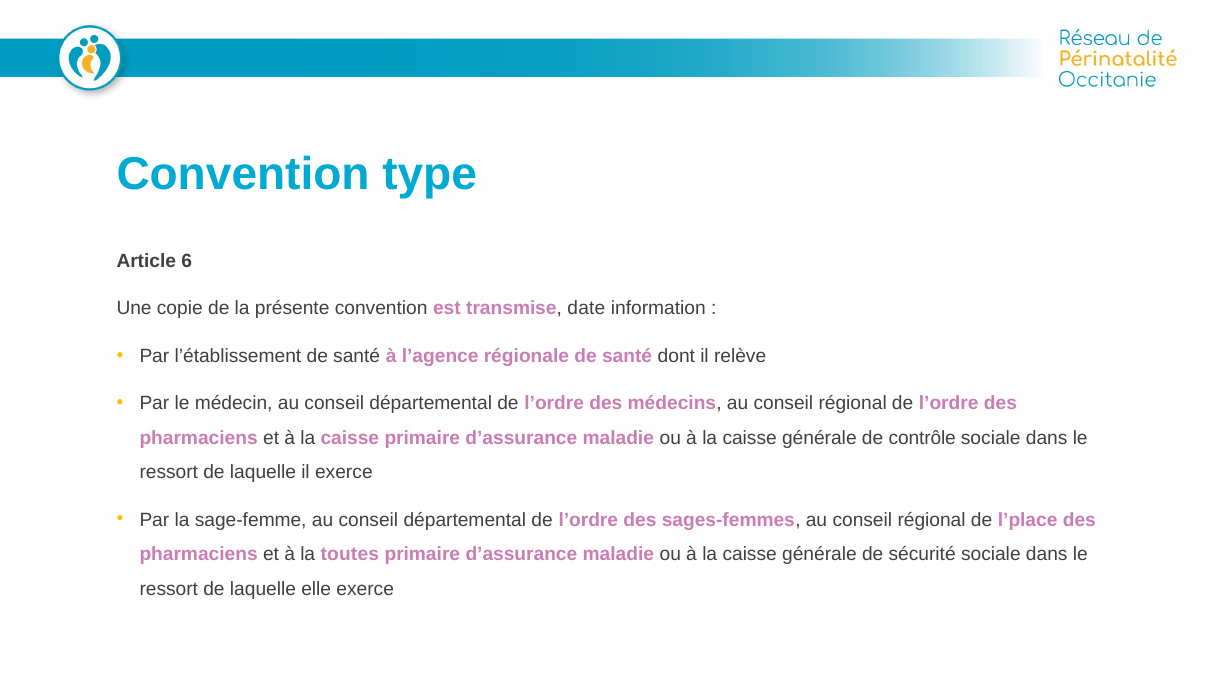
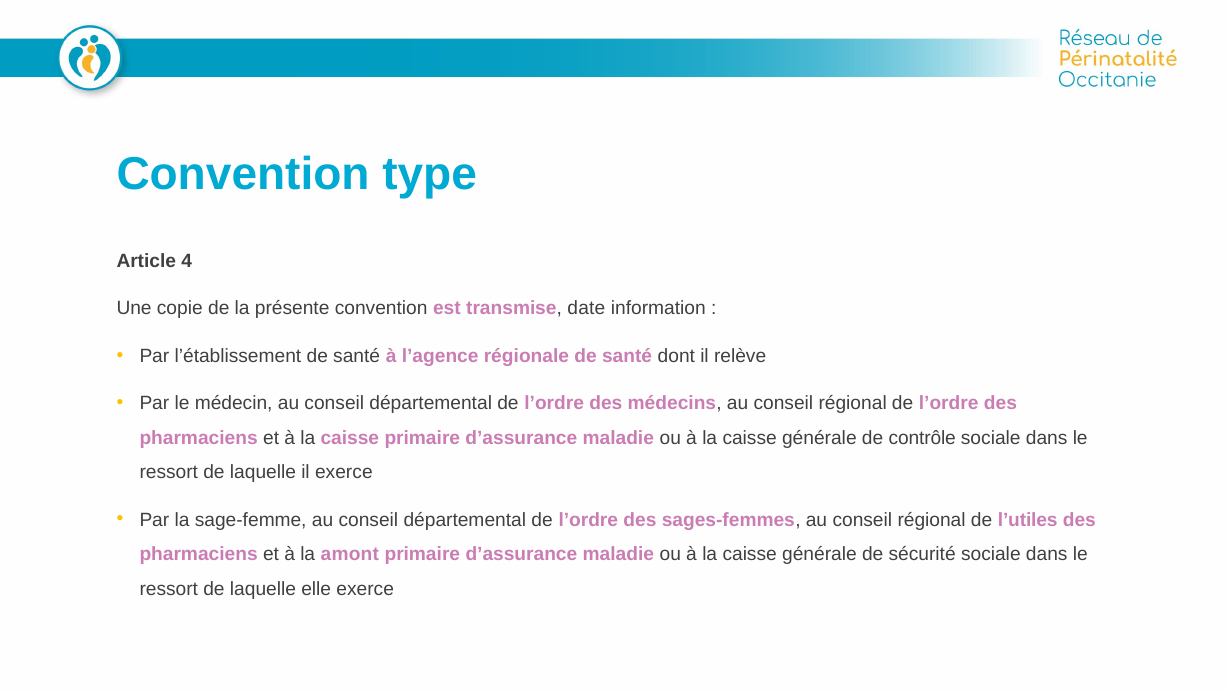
6: 6 -> 4 (187, 261)
l’place: l’place -> l’utiles (1028, 520)
toutes: toutes -> amont (350, 554)
